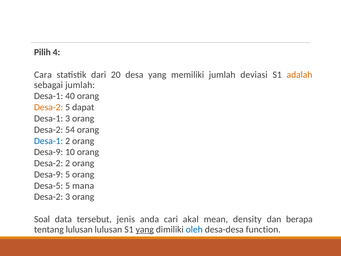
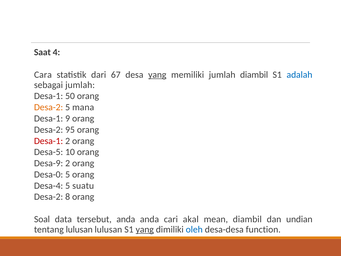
Pilih: Pilih -> Saat (42, 52)
20: 20 -> 67 (116, 75)
yang underline: none -> present (157, 75)
jumlah deviasi: deviasi -> diambil (254, 75)
adalah colour: orange -> blue (299, 75)
40: 40 -> 50 (70, 96)
dapat: dapat -> mana (83, 107)
Desa-1 3: 3 -> 9 (68, 118)
54: 54 -> 95 (70, 130)
Desa-1 colour: blue -> red (49, 141)
Desa-9: Desa-9 -> Desa-5 (49, 152)
Desa-2: Desa-2 -> Desa-9 (49, 163)
Desa-9: Desa-9 -> Desa-0 (49, 174)
Desa-5: Desa-5 -> Desa-4 (49, 185)
mana: mana -> suatu (83, 185)
Desa-2 3: 3 -> 8 (68, 197)
tersebut jenis: jenis -> anda (126, 219)
mean density: density -> diambil (247, 219)
berapa: berapa -> undian (299, 219)
